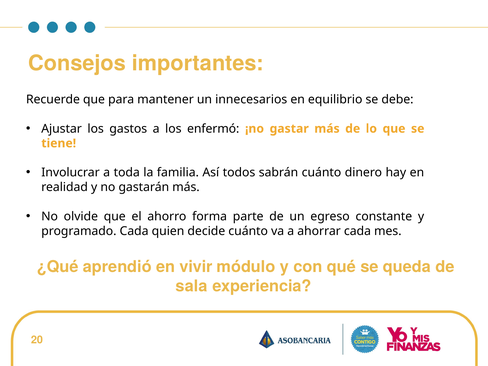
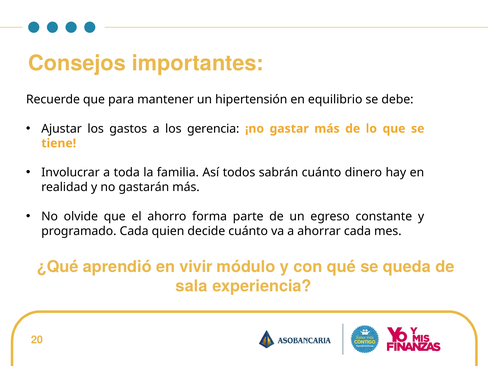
innecesarios: innecesarios -> hipertensión (251, 99)
enfermó: enfermó -> gerencia (213, 129)
